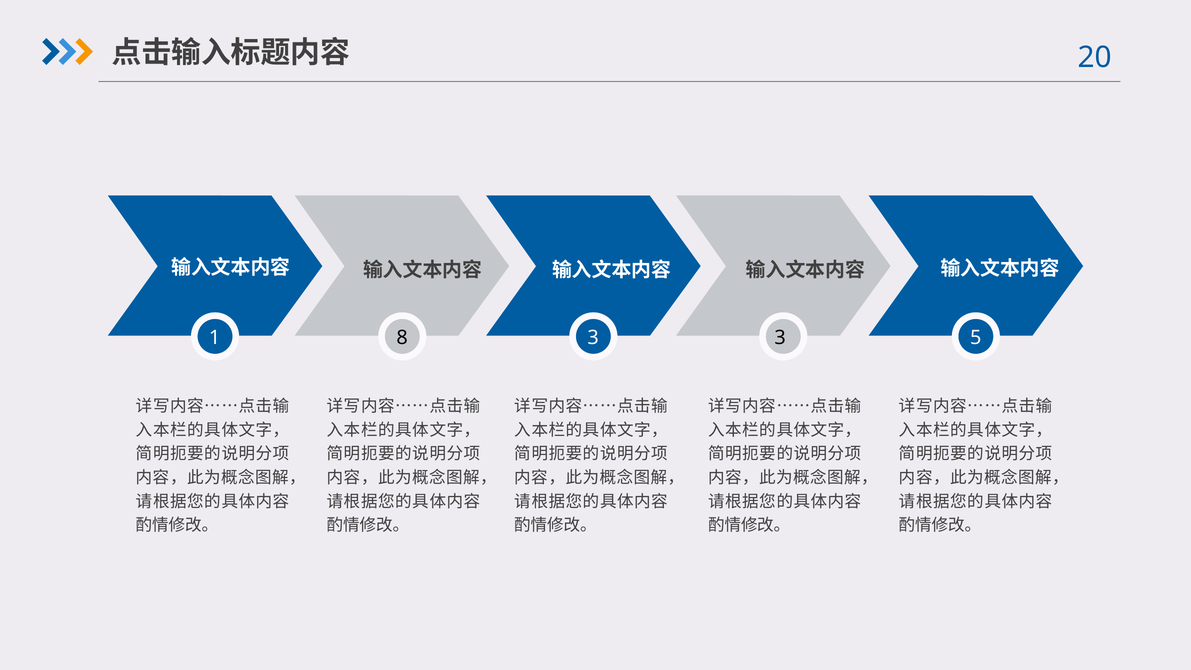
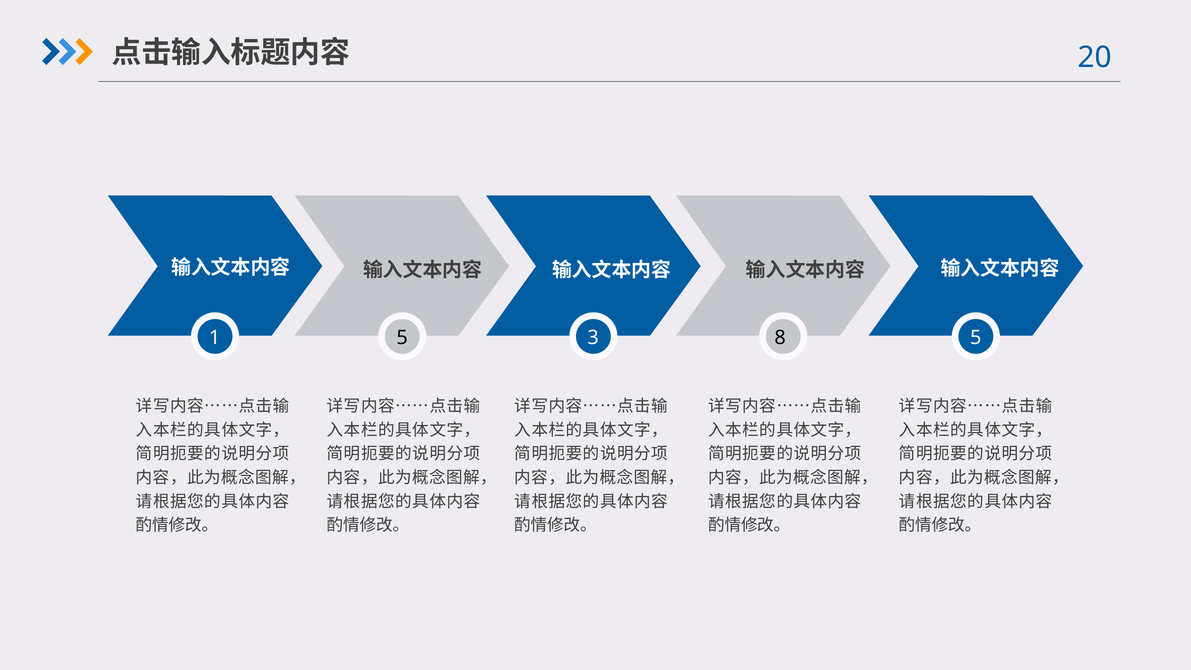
1 8: 8 -> 5 (402, 338)
3 3: 3 -> 8 (780, 338)
